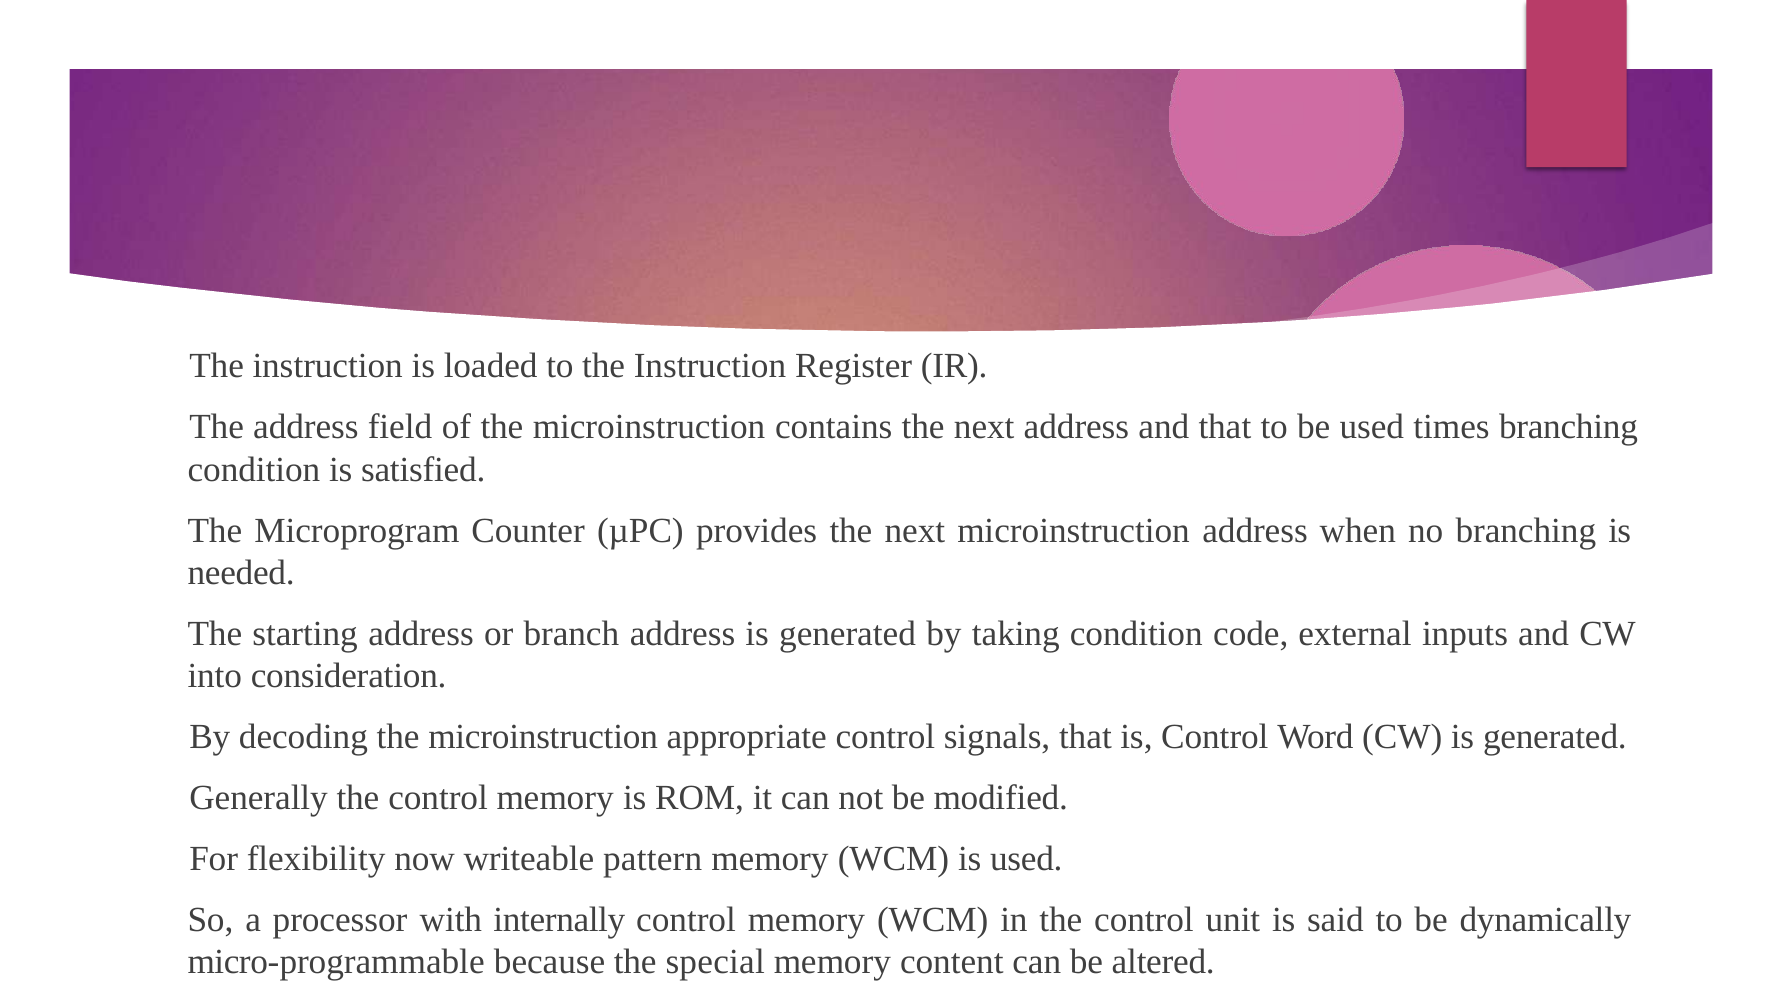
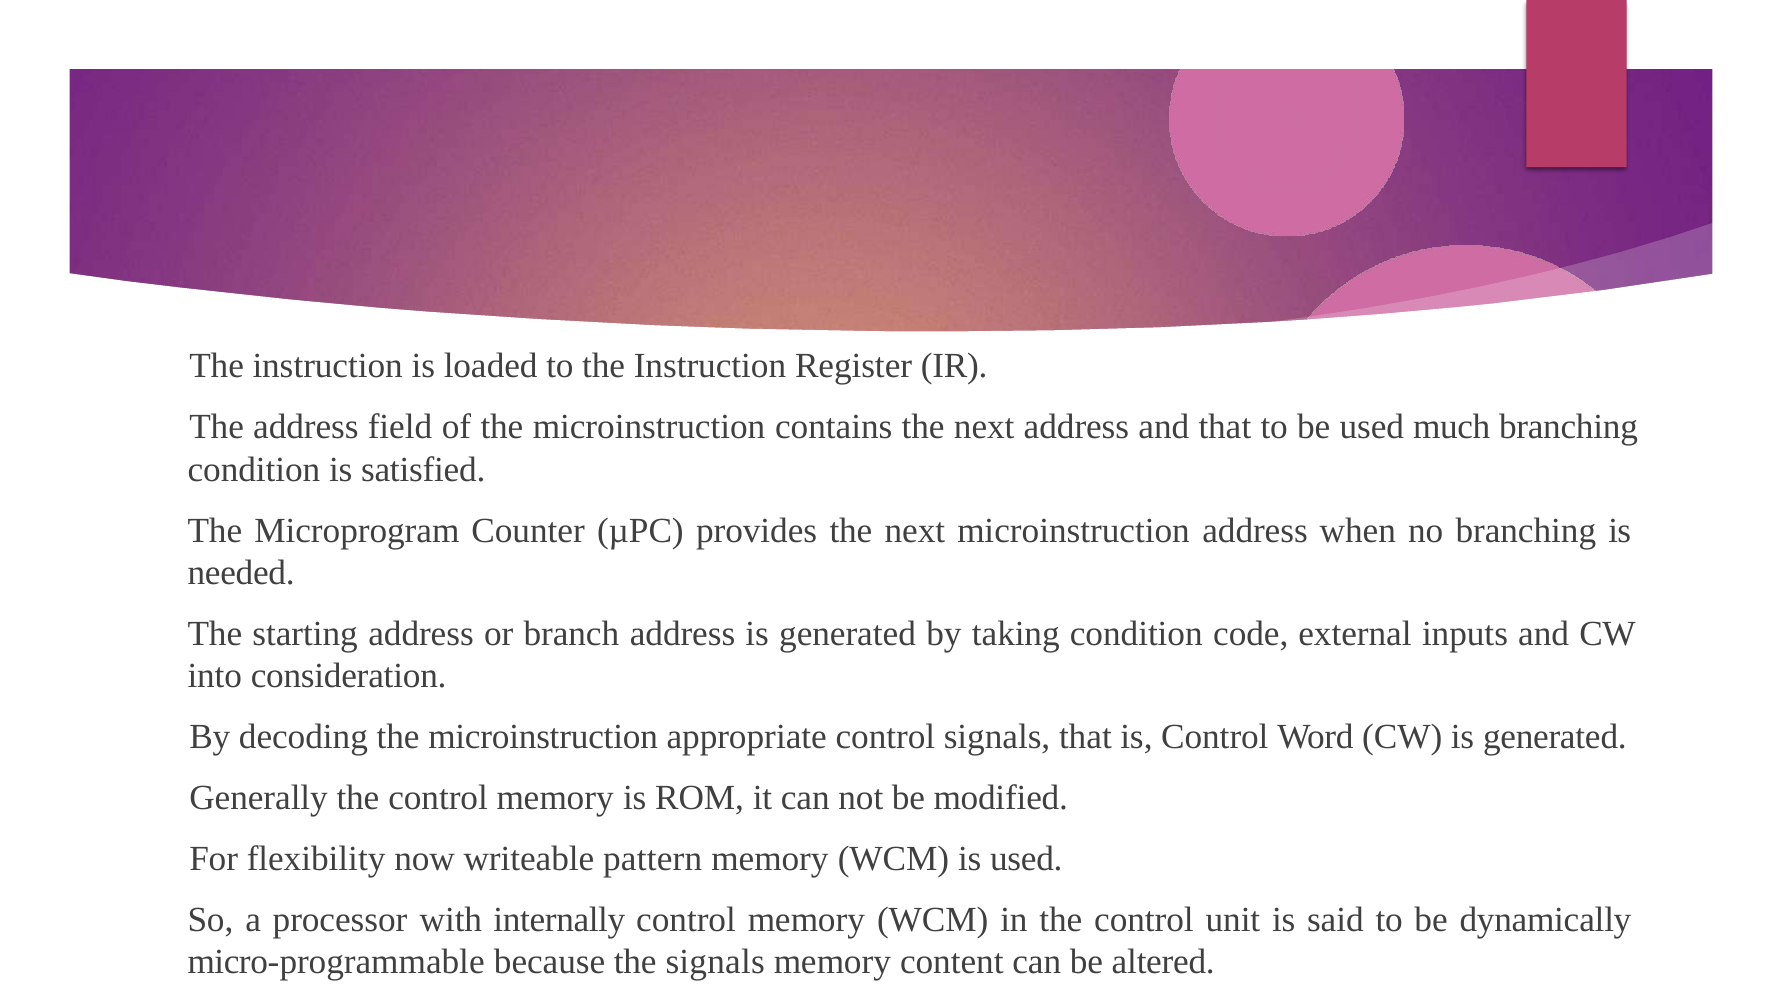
times: times -> much (1452, 427)
the special: special -> signals (715, 962)
